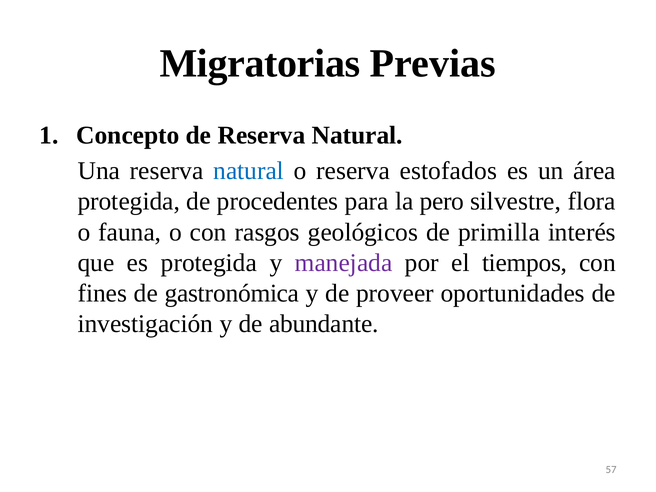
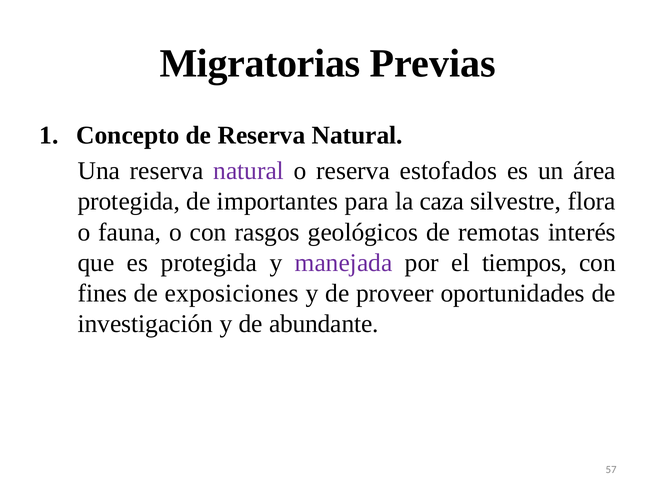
natural colour: blue -> purple (249, 171)
procedentes: procedentes -> importantes (278, 202)
pero: pero -> caza (442, 202)
primilla: primilla -> remotas (499, 232)
gastronómica: gastronómica -> exposiciones (232, 293)
